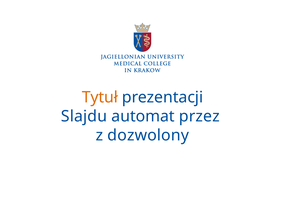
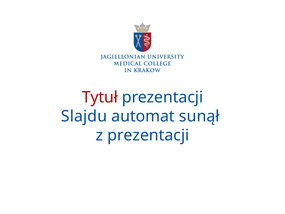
Tytuł colour: orange -> red (100, 97)
przez: przez -> sunął (199, 116)
z dozwolony: dozwolony -> prezentacji (148, 135)
